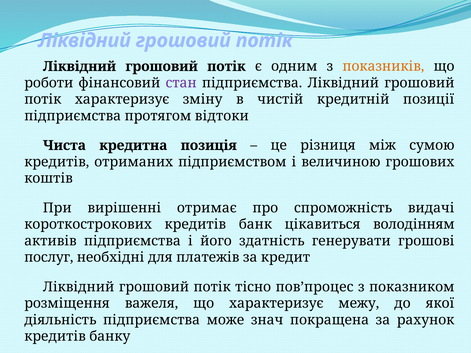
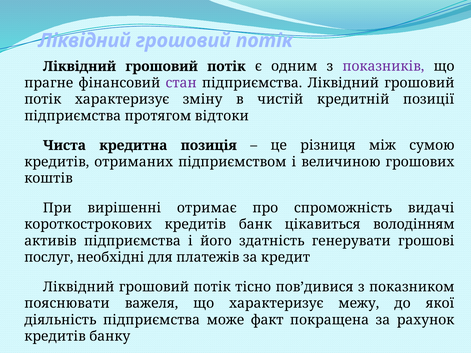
показників colour: orange -> purple (383, 66)
роботи: роботи -> прагне (49, 83)
пов’процес: пов’процес -> пов’дивися (315, 287)
розміщення: розміщення -> пояснювати (67, 304)
знач: знач -> факт (267, 320)
